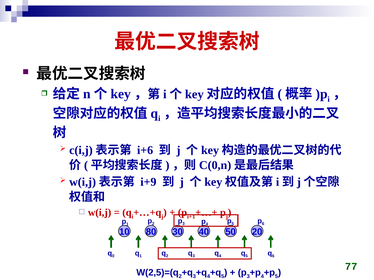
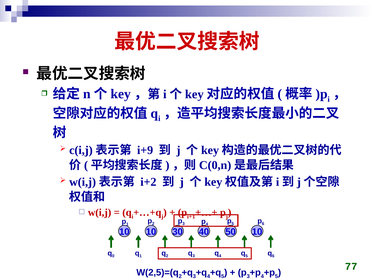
i+6: i+6 -> i+9 (145, 150)
i+9: i+9 -> i+2 (148, 182)
10 80: 80 -> 10 (151, 232)
50 20: 20 -> 10 (257, 232)
